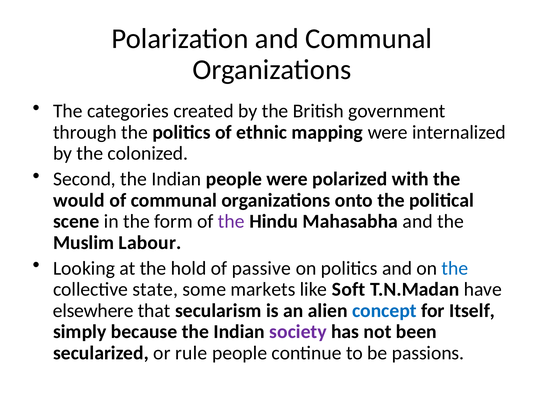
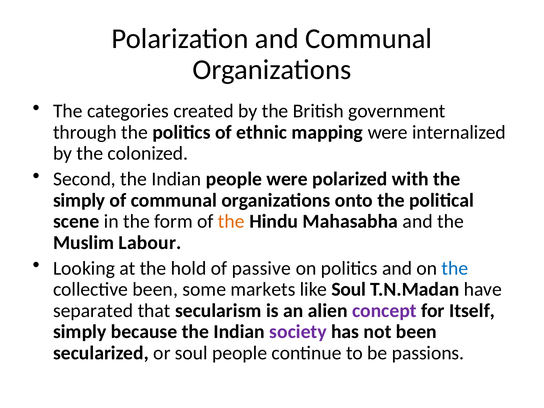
would: would -> simply (79, 200)
the colour: purple -> orange (231, 221)
collective state: state -> been (155, 289)
like Soft: Soft -> Soul (349, 289)
elsewhere: elsewhere -> separated (93, 311)
concept colour: blue -> purple (384, 311)
or rule: rule -> soul (191, 353)
